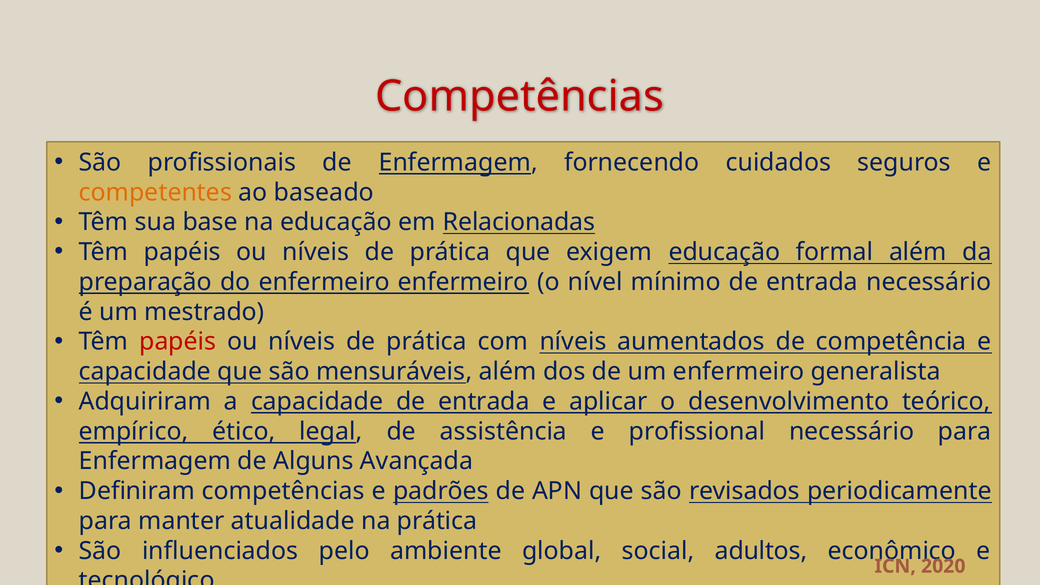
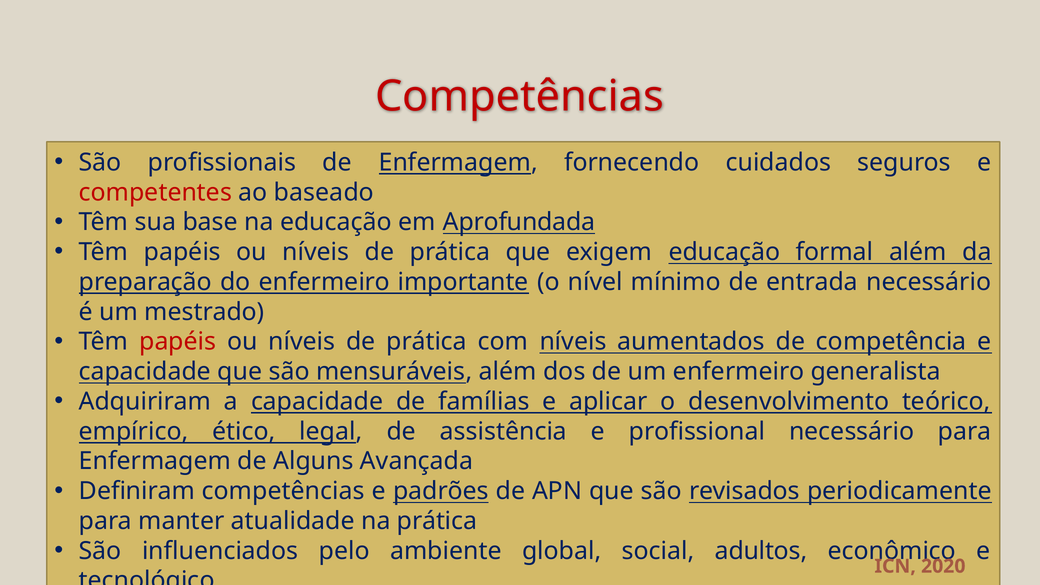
competentes colour: orange -> red (155, 192)
Relacionadas: Relacionadas -> Aprofundada (519, 222)
enfermeiro enfermeiro: enfermeiro -> importante (463, 282)
capacidade de entrada: entrada -> famílias (484, 401)
